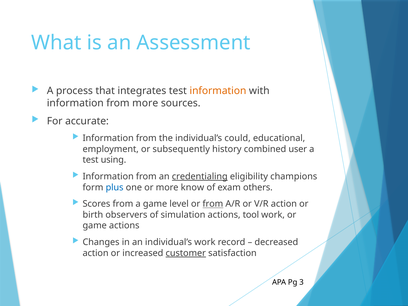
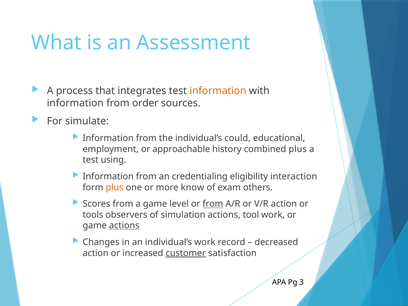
from more: more -> order (145, 103)
accurate: accurate -> simulate (87, 121)
subsequently: subsequently -> approachable (181, 149)
combined user: user -> plus (298, 149)
credentialing underline: present -> none (200, 176)
champions: champions -> interaction (294, 176)
plus colour: blue -> orange (115, 187)
birth: birth -> tools (93, 215)
actions underline: none -> present (124, 226)
